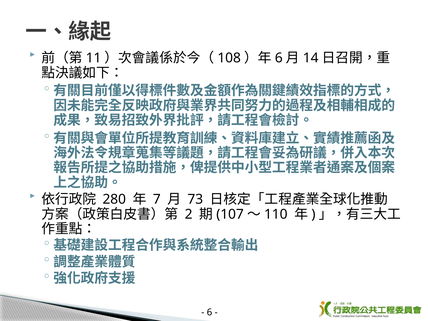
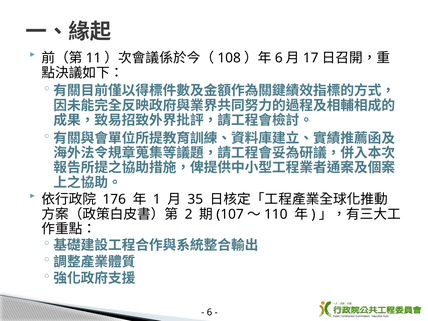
14: 14 -> 17 (311, 58)
280: 280 -> 176 (114, 199)
7: 7 -> 1 (157, 199)
73: 73 -> 35 (195, 199)
